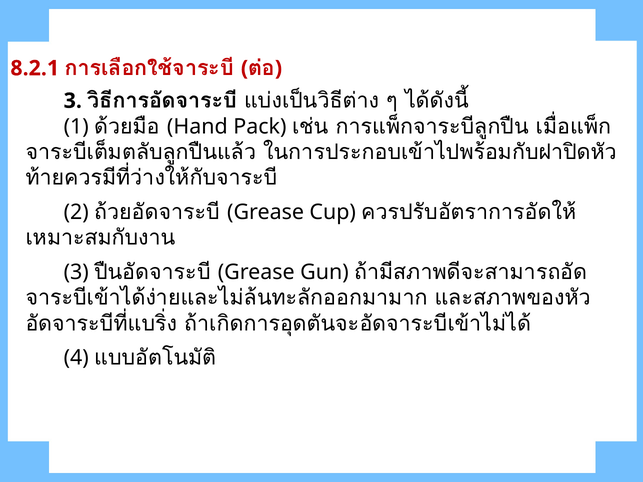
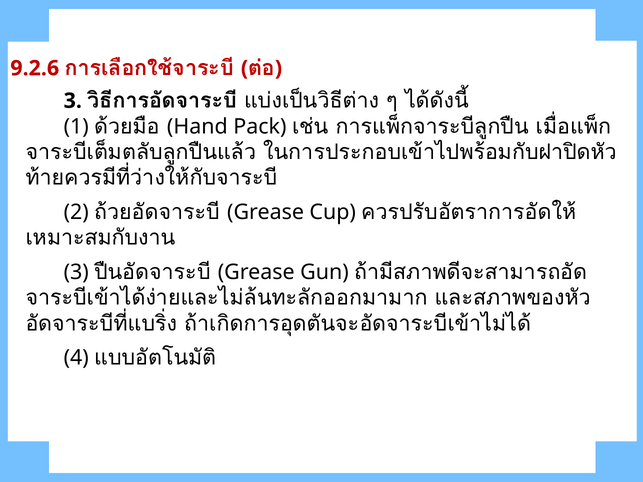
8.2.1: 8.2.1 -> 9.2.6 (35, 68)
